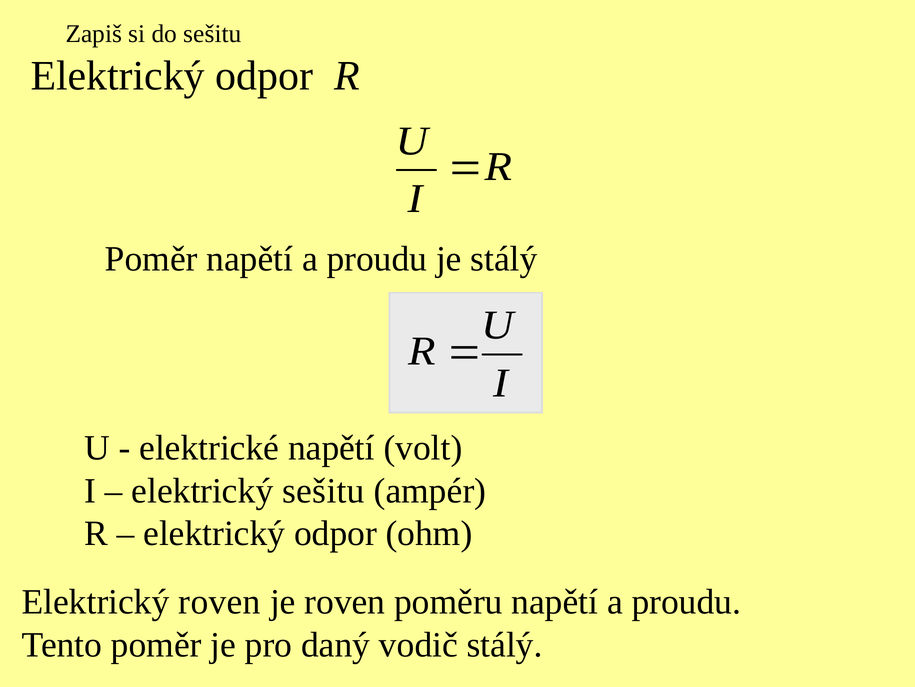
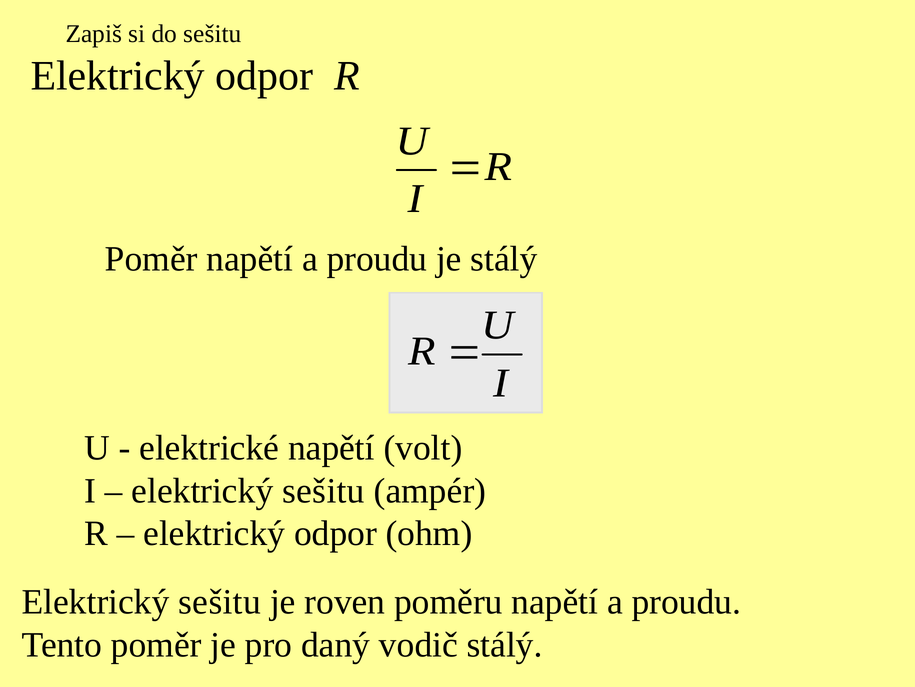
roven: roven -> sešitu (220, 601)
